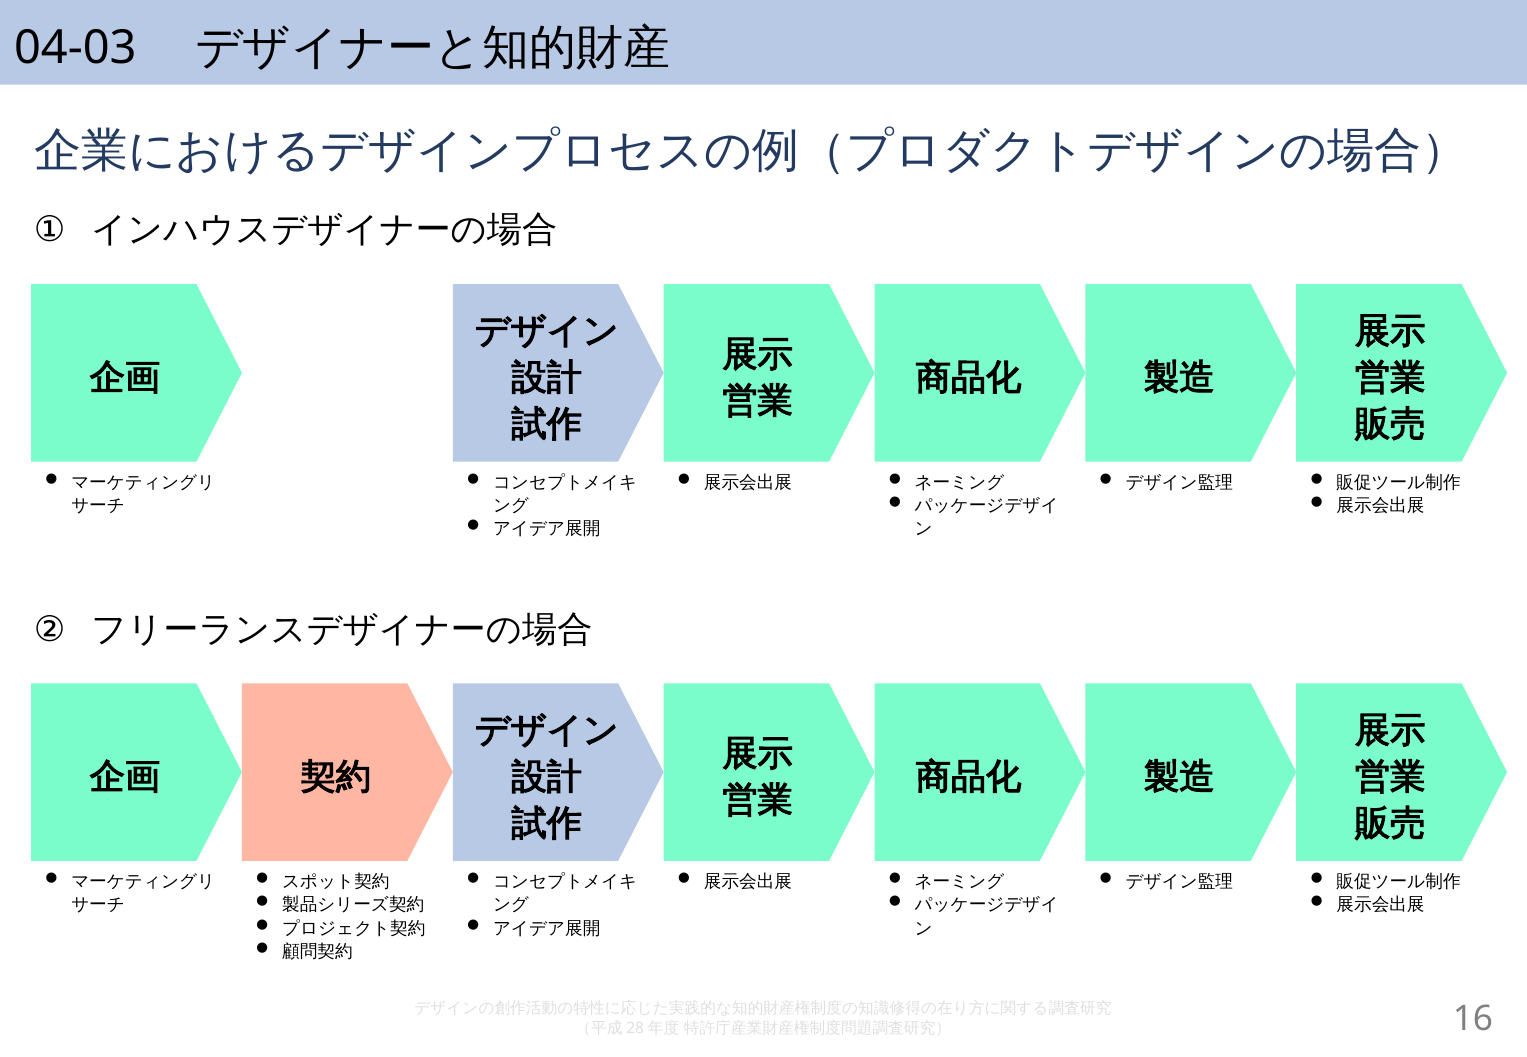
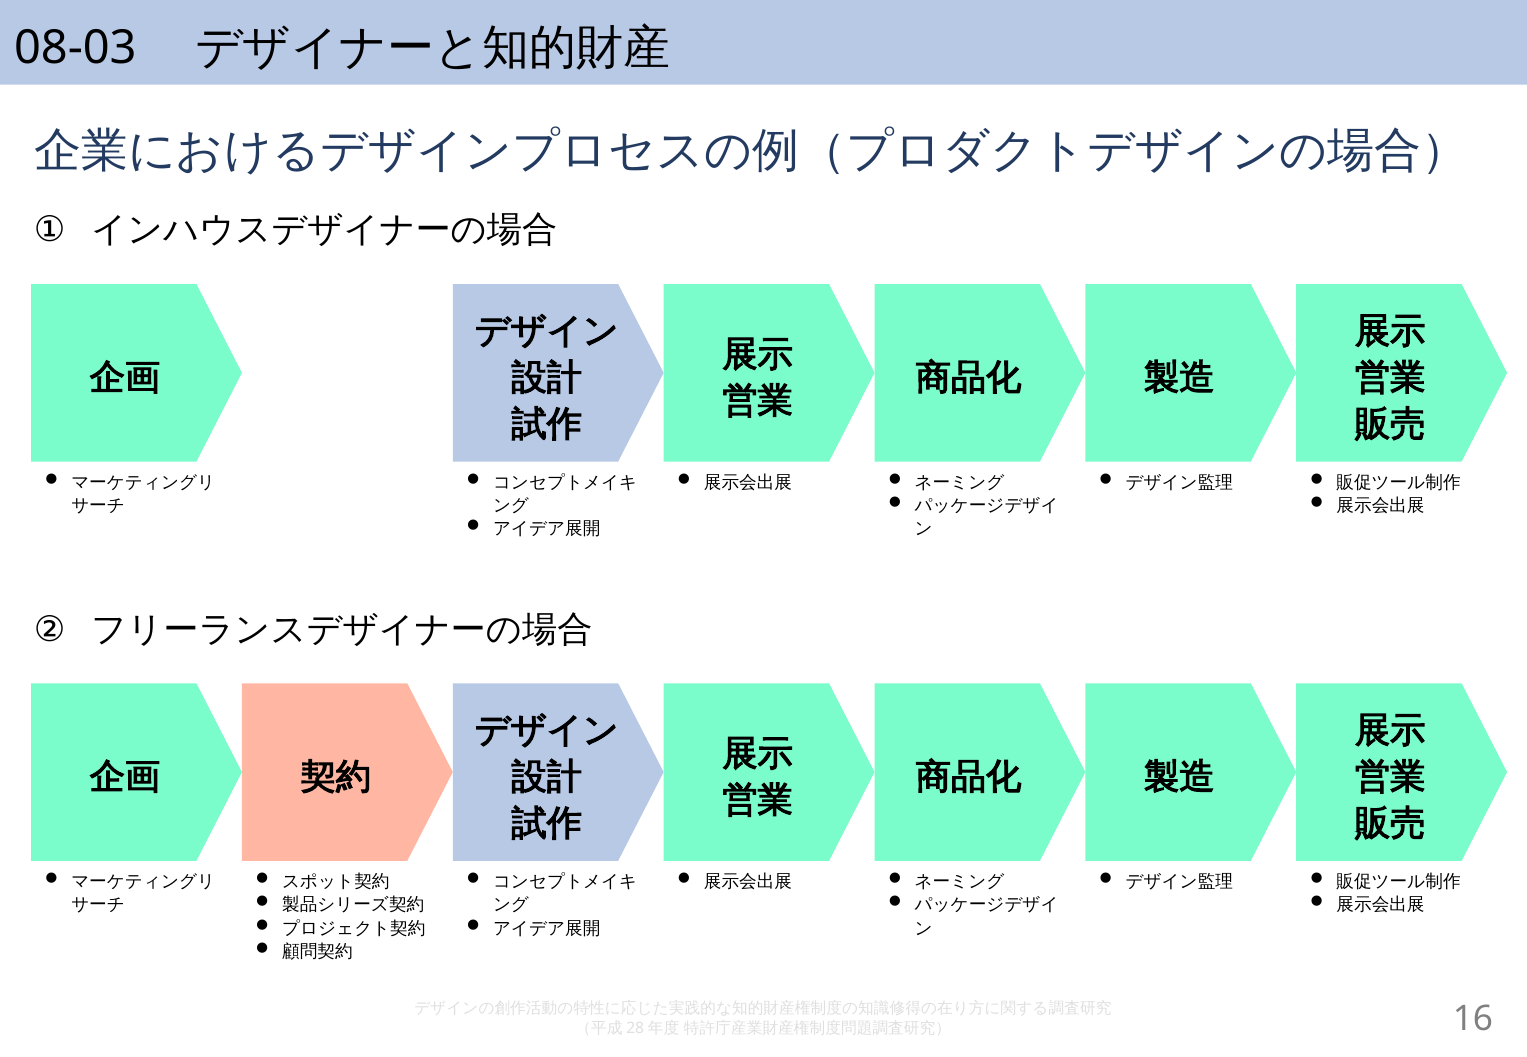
04-03: 04-03 -> 08-03 (75, 48)
